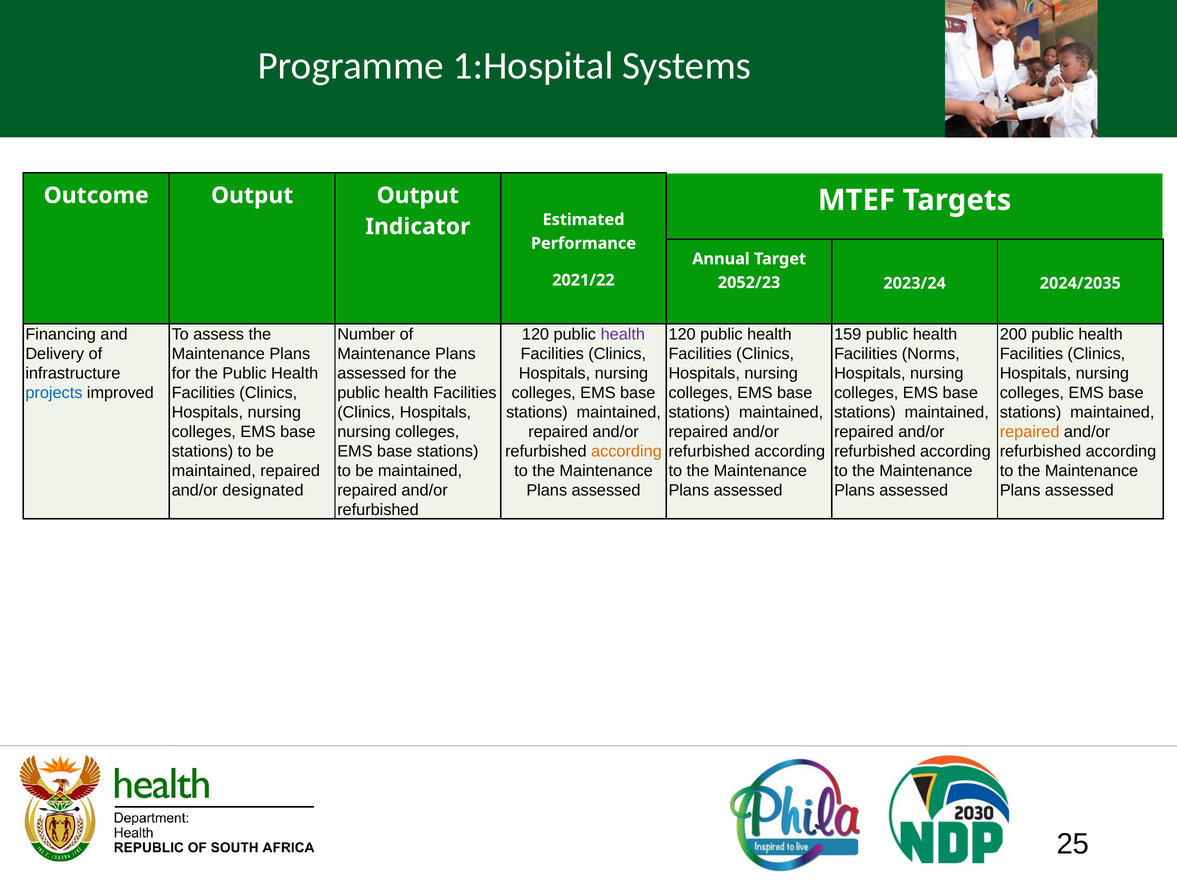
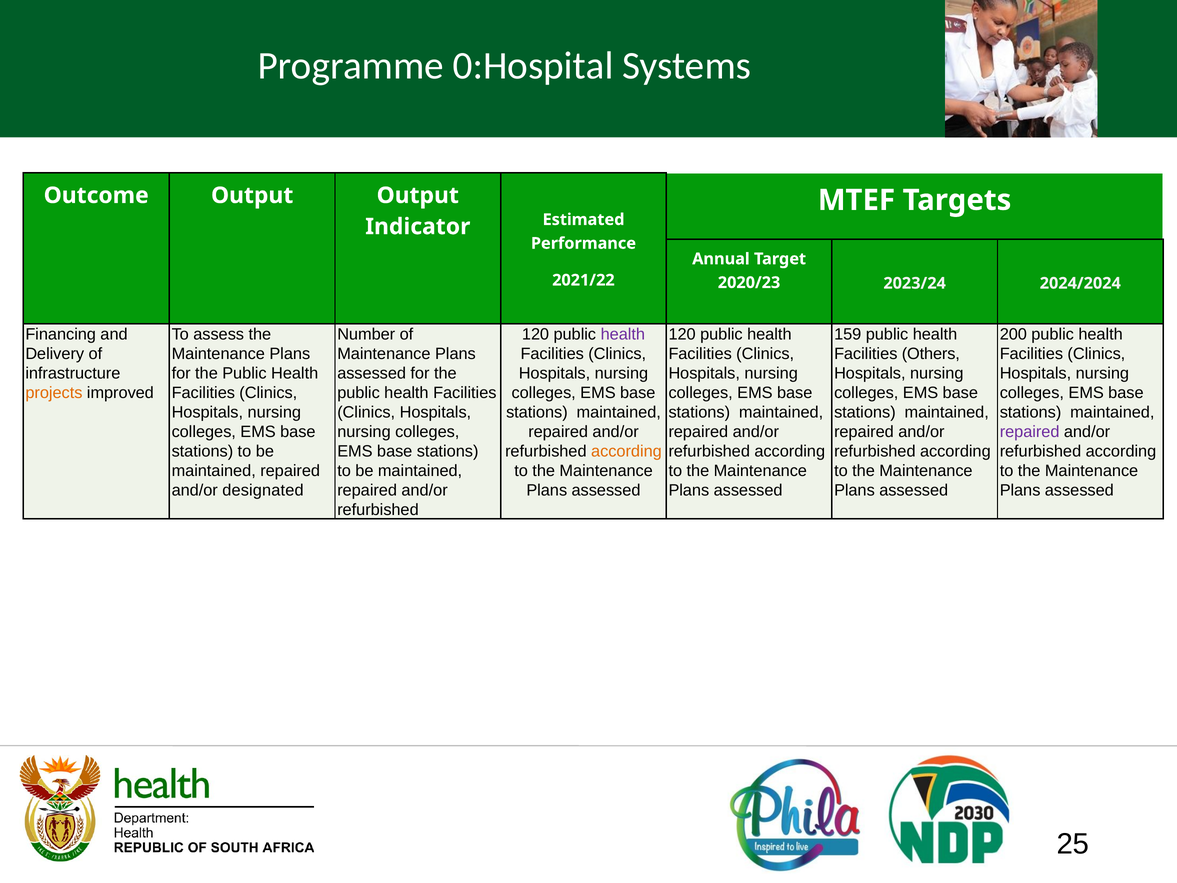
1:Hospital: 1:Hospital -> 0:Hospital (533, 66)
2052/23: 2052/23 -> 2020/23 (749, 283)
2024/2035: 2024/2035 -> 2024/2024 (1080, 283)
Norms: Norms -> Others (931, 354)
projects colour: blue -> orange (54, 393)
repaired colour: orange -> purple (1030, 432)
